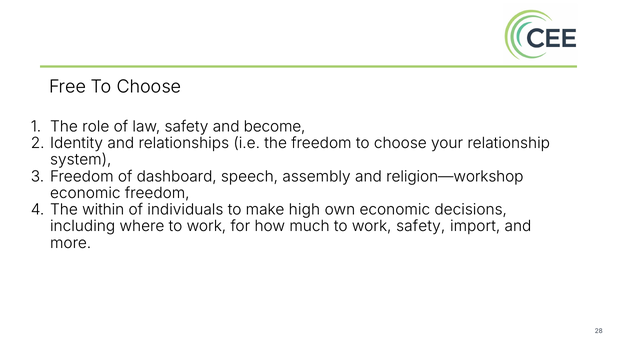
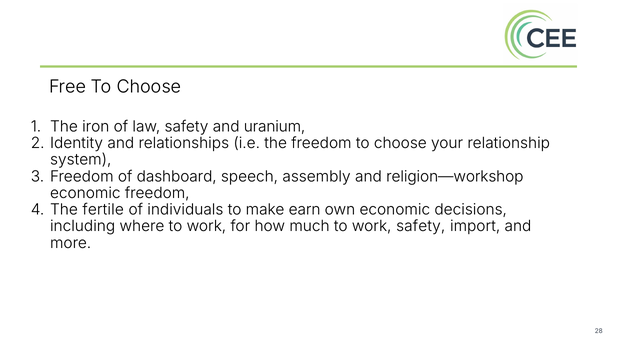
role: role -> iron (96, 127)
become: become -> uranium (275, 127)
within: within -> fertile (103, 210)
high: high -> earn (305, 210)
